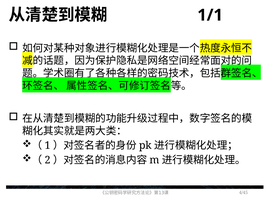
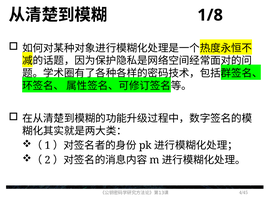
1/1: 1/1 -> 1/8 (210, 15)
